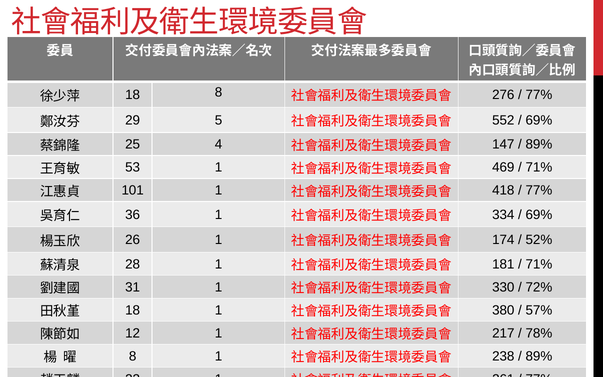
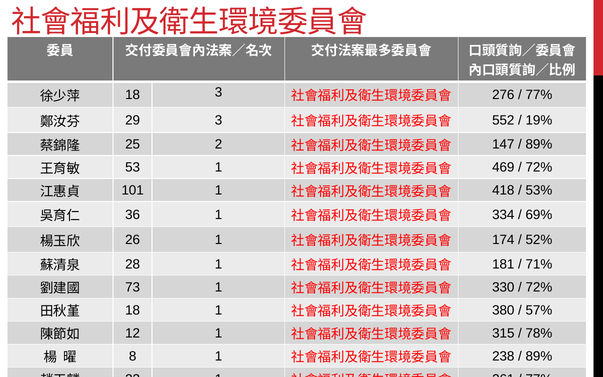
18 8: 8 -> 3 (219, 92)
29 5: 5 -> 3 (219, 120)
69%: 69% -> 19% (539, 120)
4: 4 -> 2 (219, 145)
71%: 71% -> 72% (539, 167)
77%: 77% -> 53% (539, 190)
31: 31 -> 73 (133, 287)
217: 217 -> 315 (503, 333)
